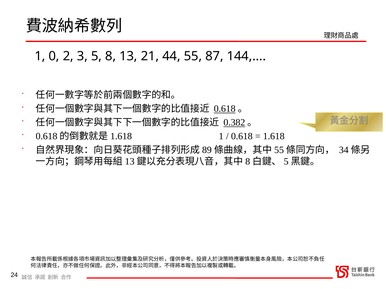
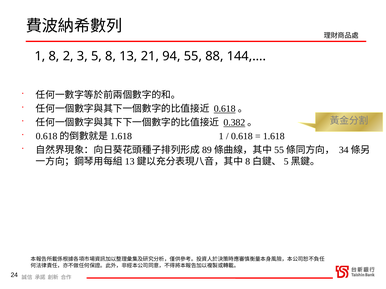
1 0: 0 -> 8 (54, 56)
44: 44 -> 94 (171, 56)
87: 87 -> 88 (214, 56)
